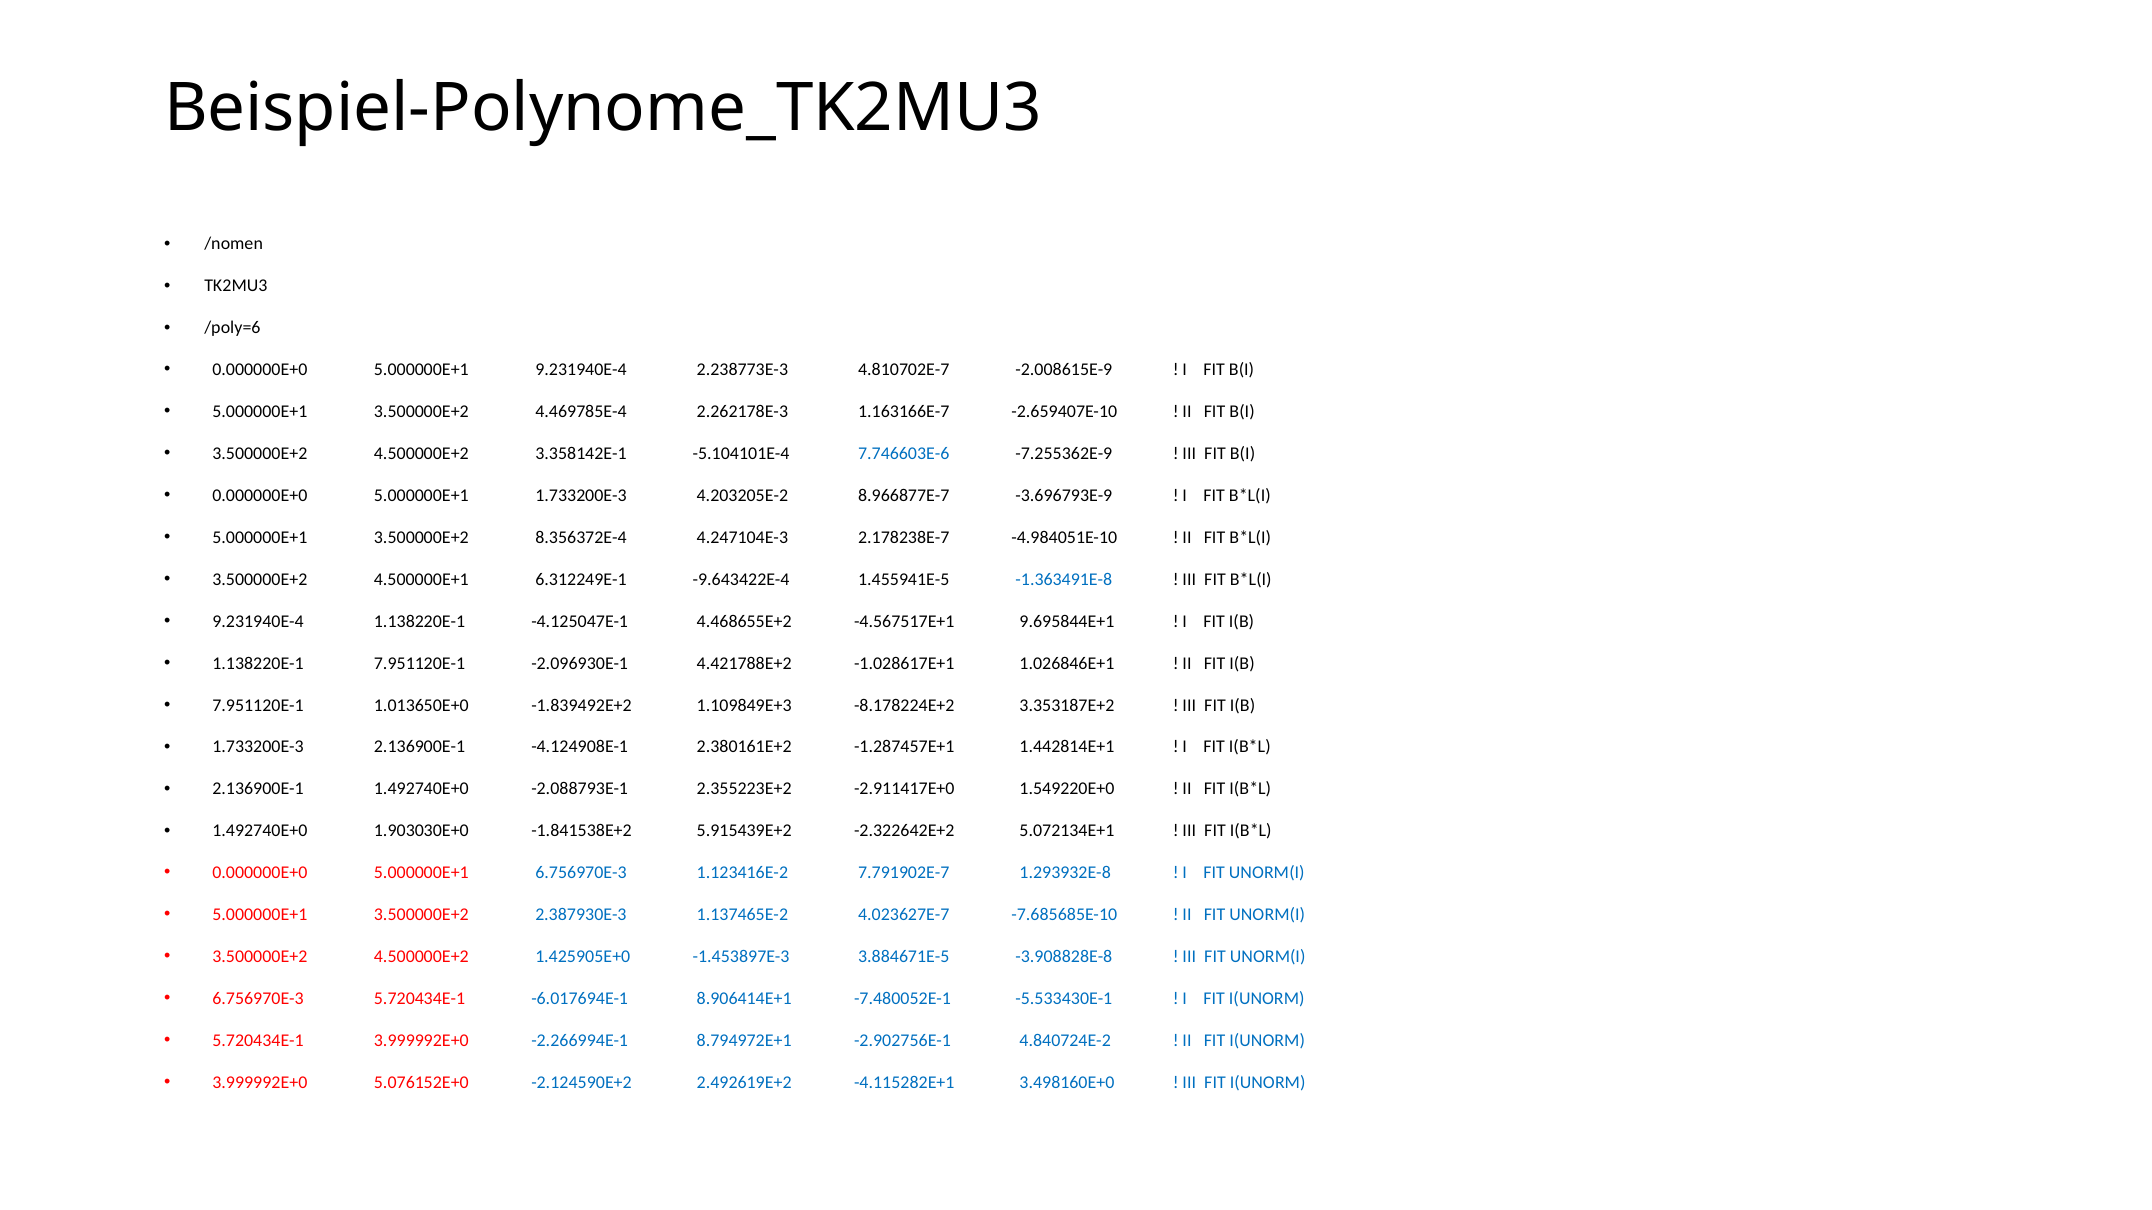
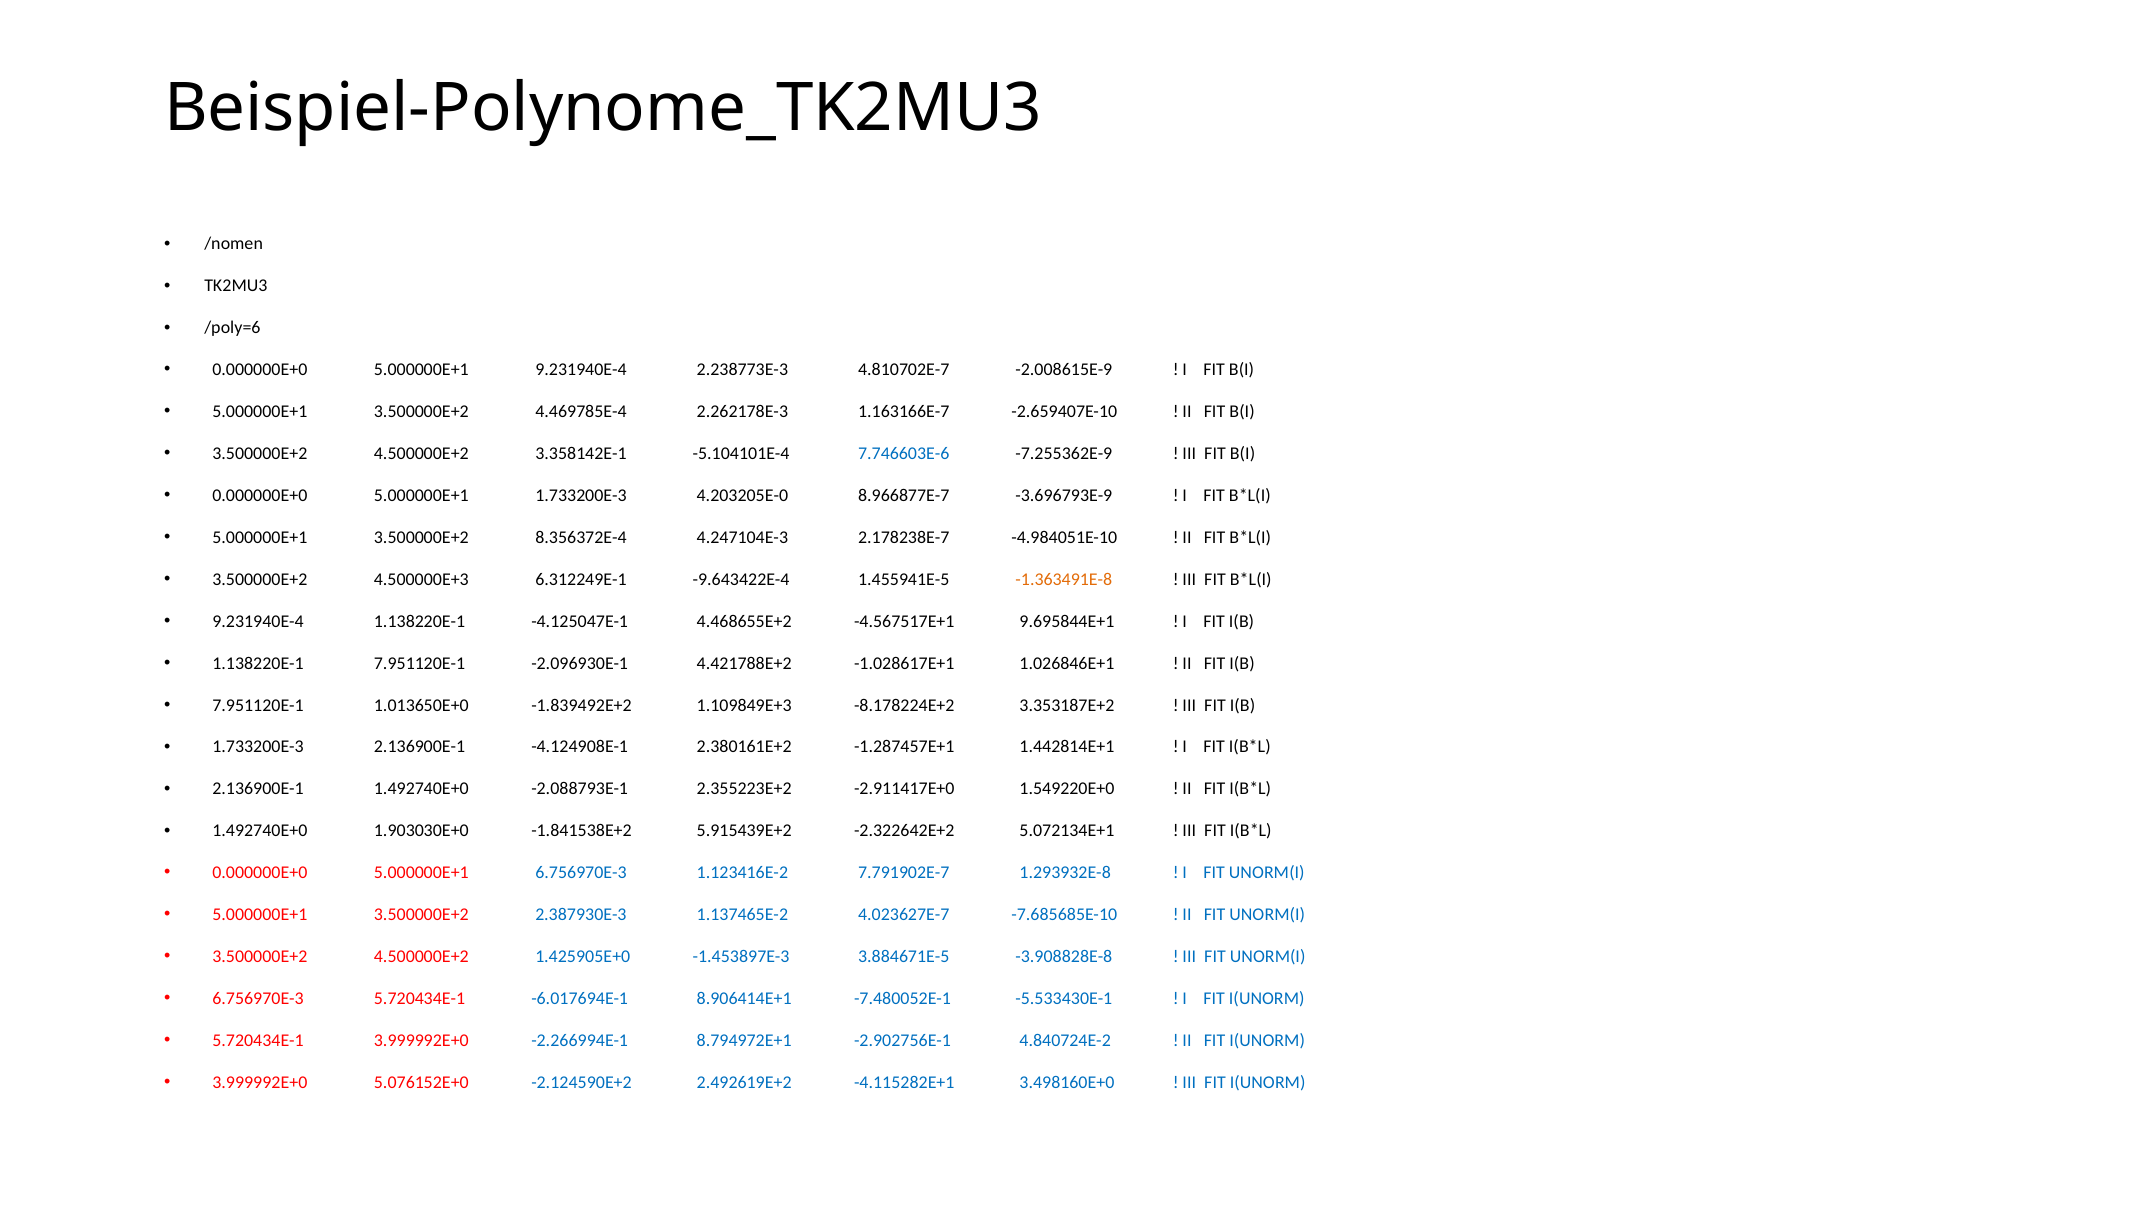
4.203205E-2: 4.203205E-2 -> 4.203205E-0 (742, 496)
4.500000E+1: 4.500000E+1 -> 4.500000E+3 (421, 580)
-1.363491E-8 colour: blue -> orange (1064, 580)
